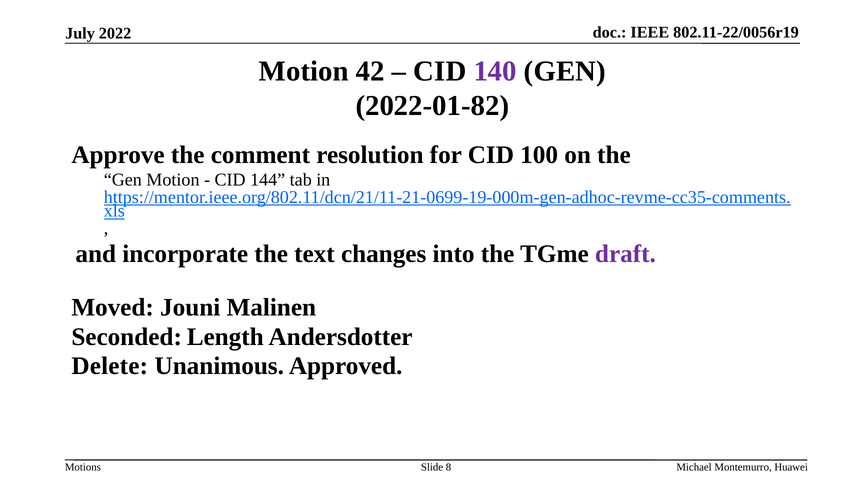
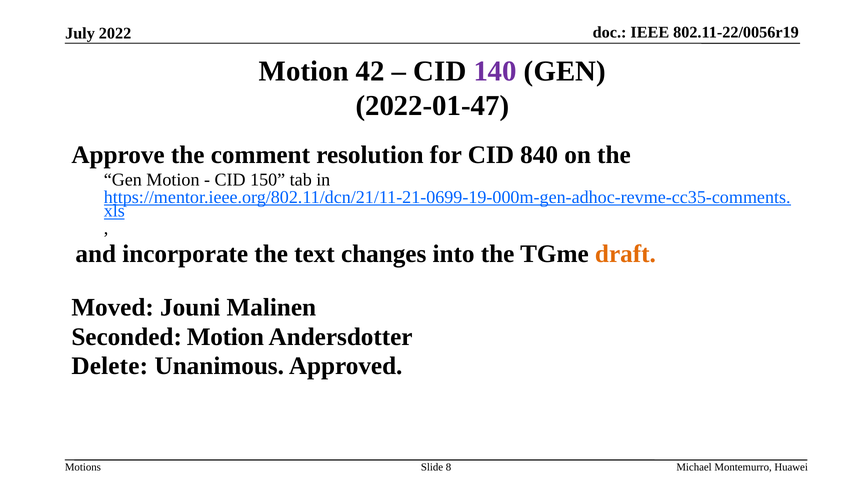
2022-01-82: 2022-01-82 -> 2022-01-47 (432, 106)
100: 100 -> 840 (539, 155)
144: 144 -> 150 (268, 180)
draft colour: purple -> orange (625, 254)
Seconded Length: Length -> Motion (225, 336)
